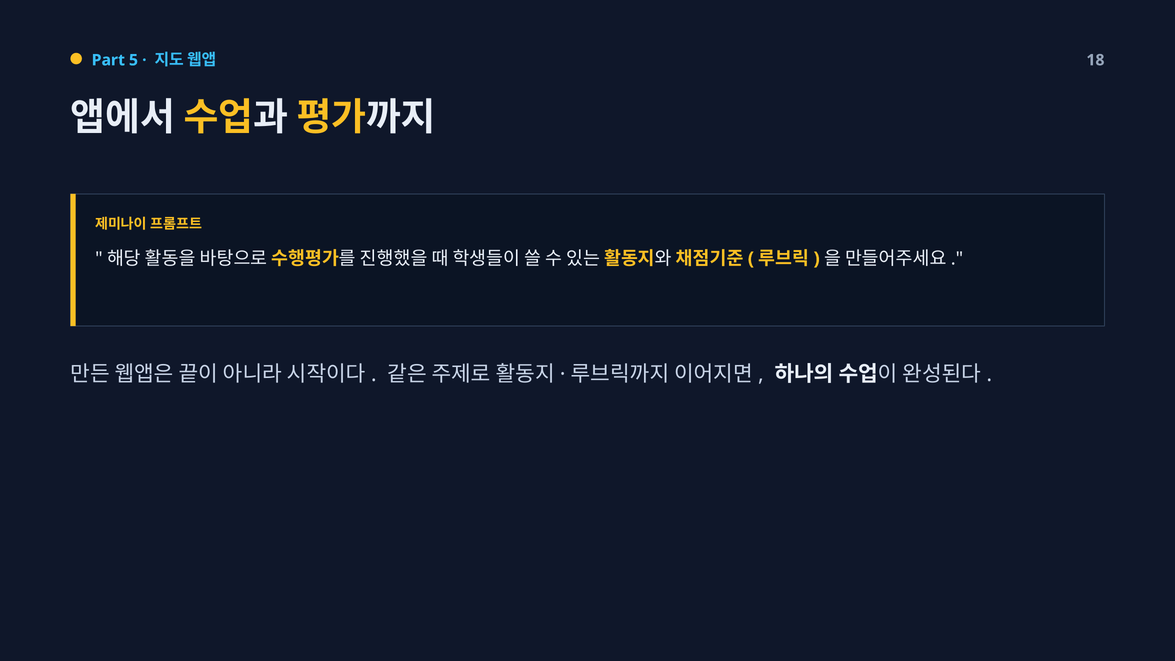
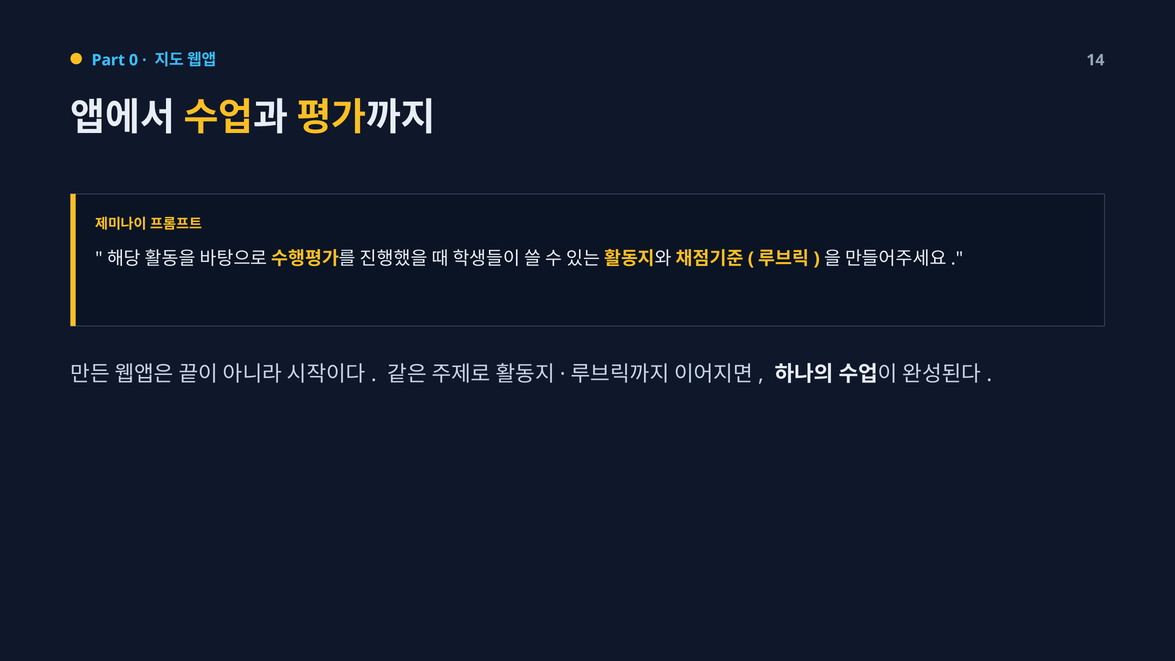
5: 5 -> 0 (133, 60)
18: 18 -> 14 (1095, 60)
